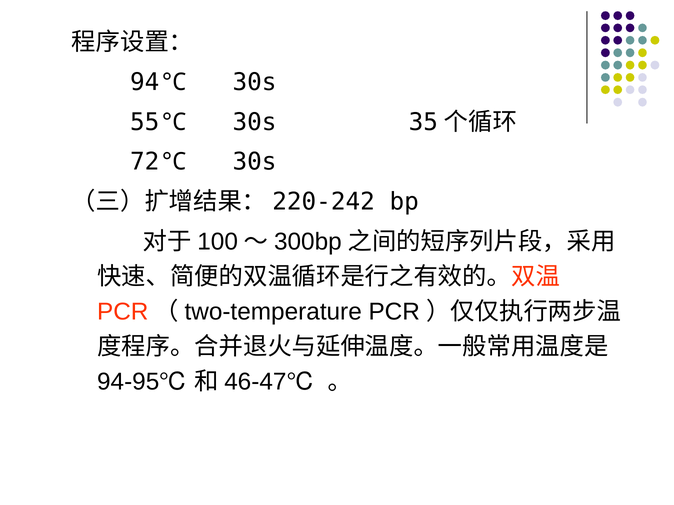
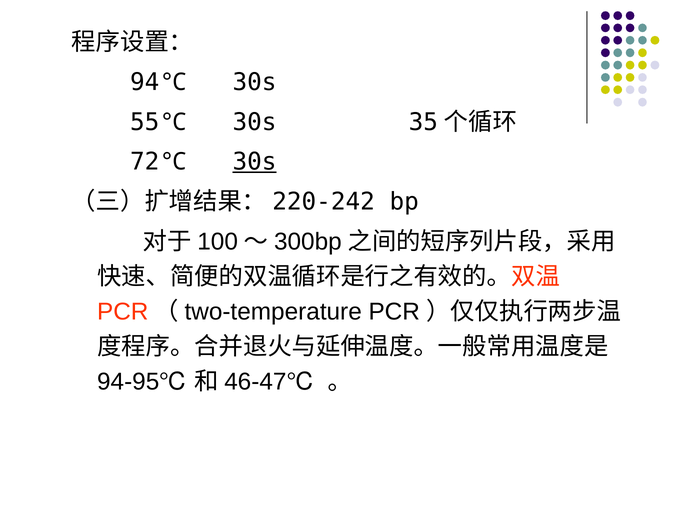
30s underline: none -> present (255, 162)
